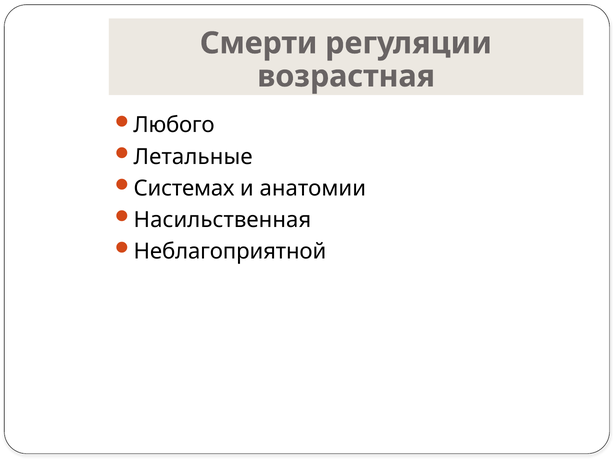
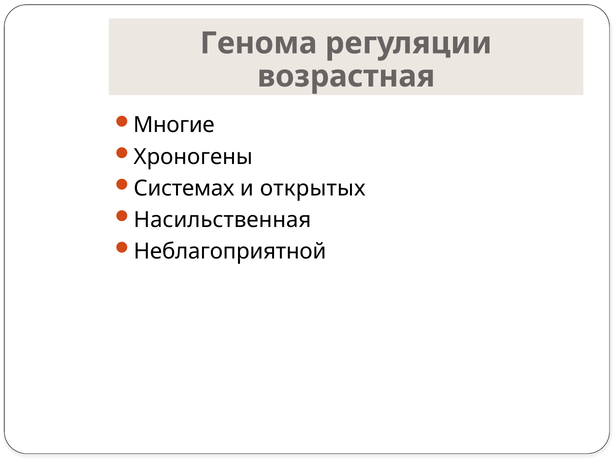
Смерти: Смерти -> Генома (259, 43)
Любого: Любого -> Многие (174, 125)
Летальные: Летальные -> Хроногены (193, 157)
анатомии: анатомии -> открытых (313, 188)
